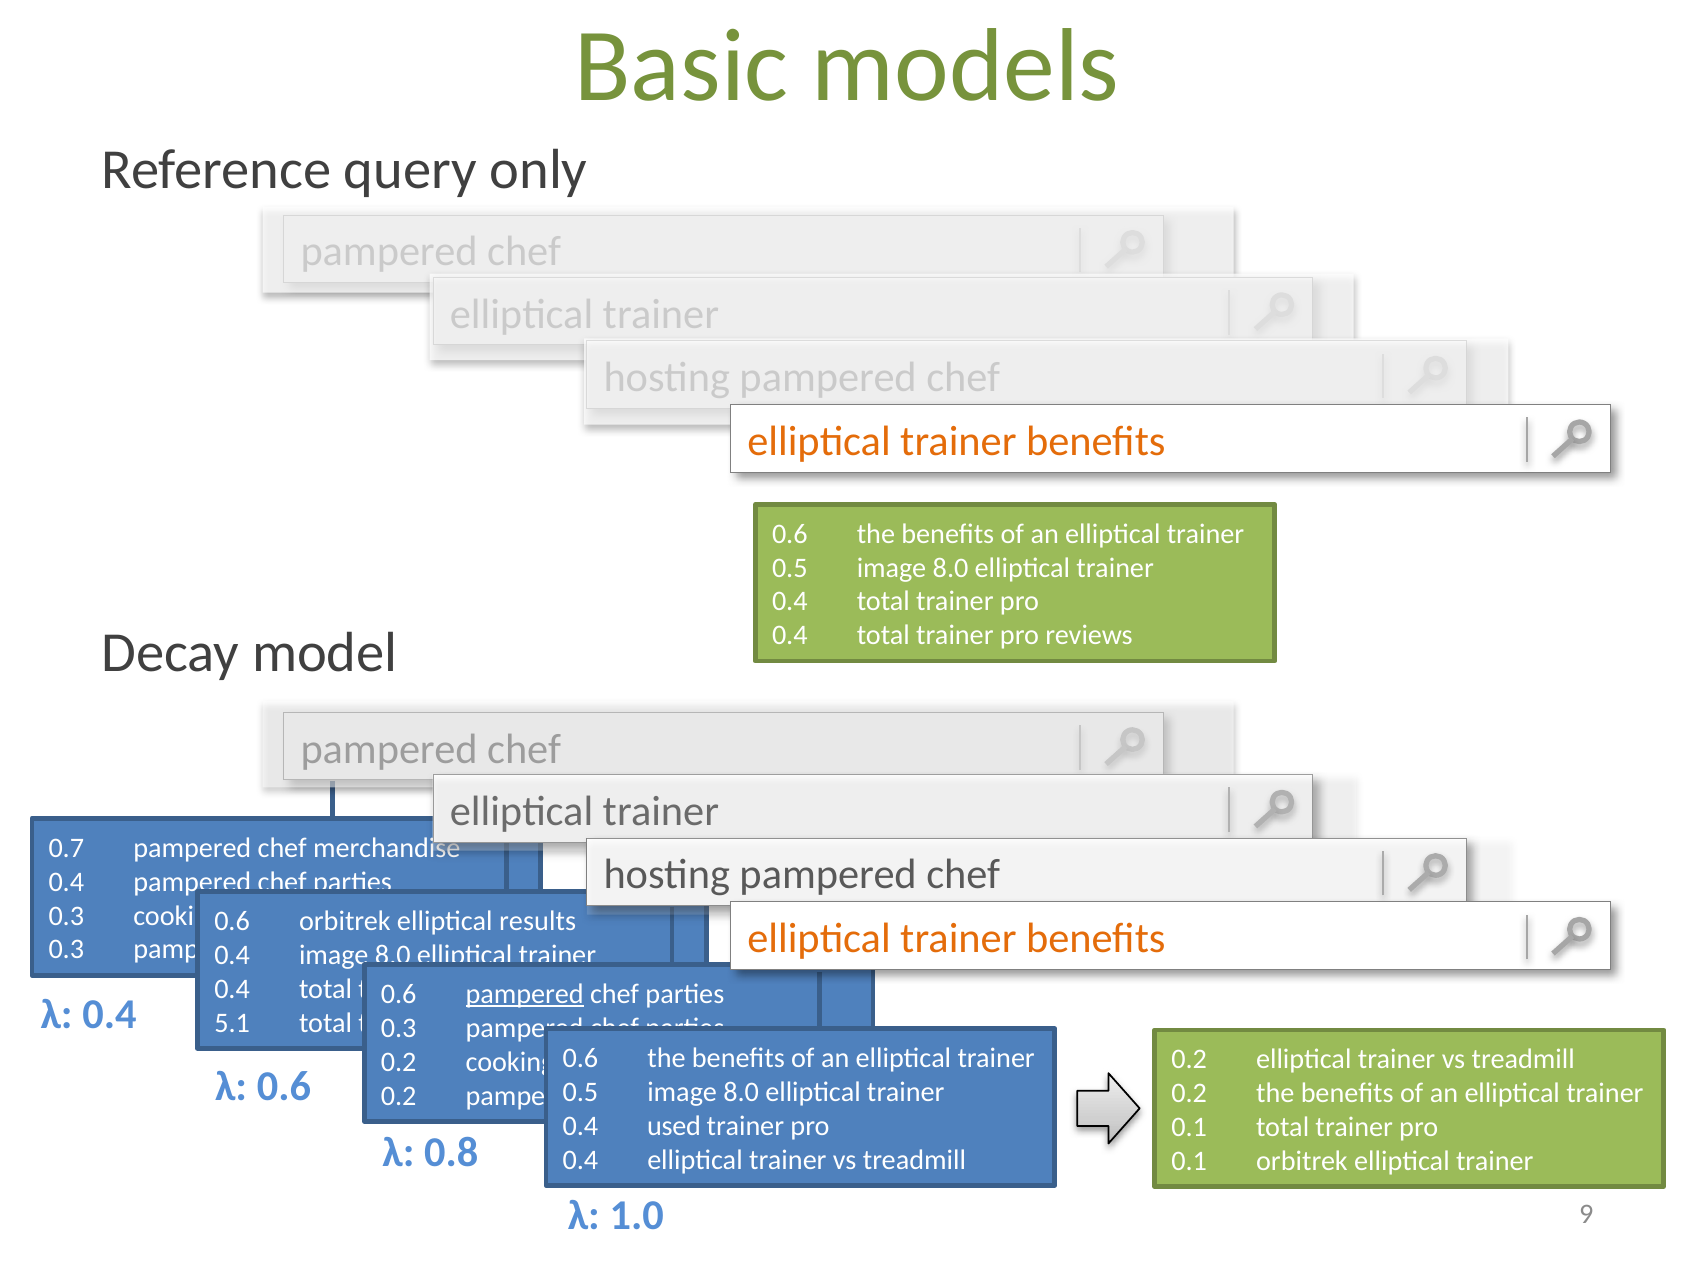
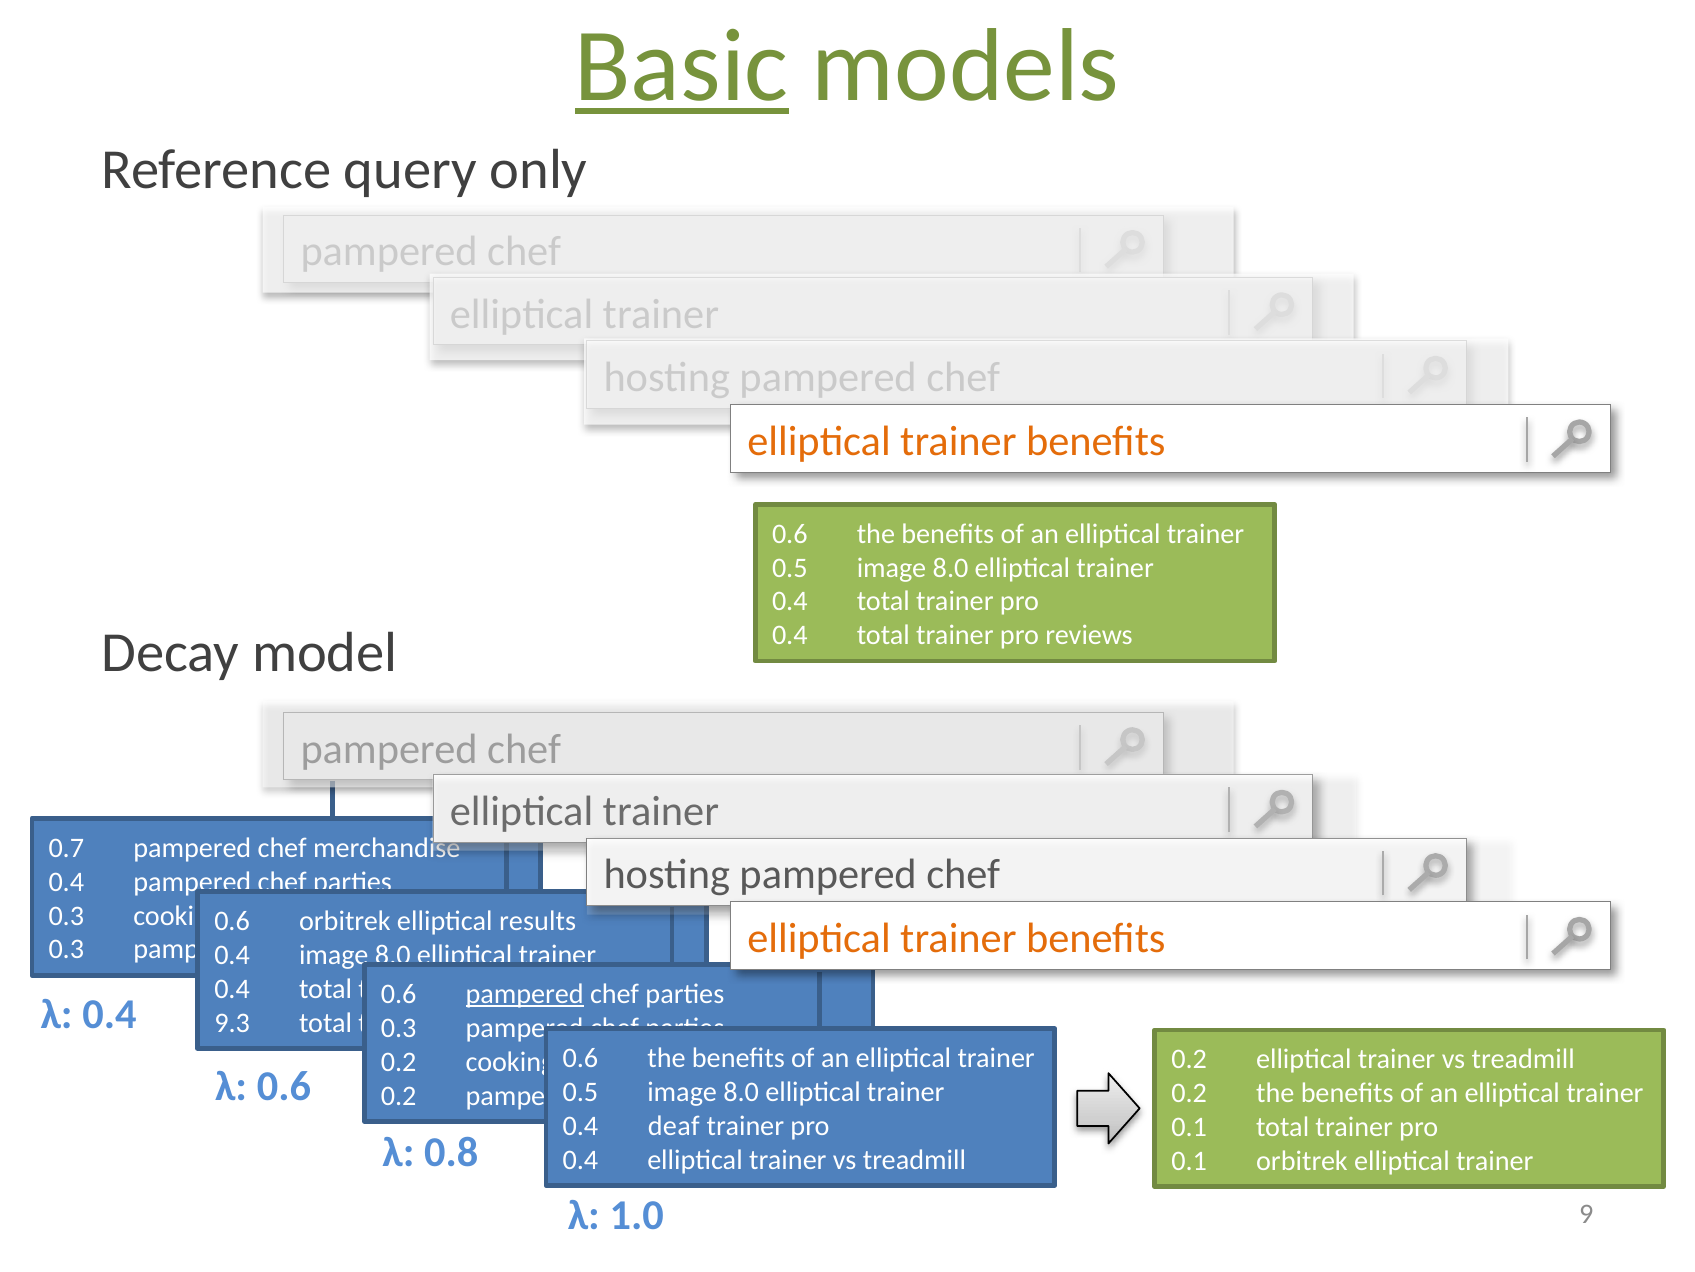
Basic underline: none -> present (682, 66)
5.1: 5.1 -> 9.3 (232, 1022)
used: used -> deaf (674, 1125)
